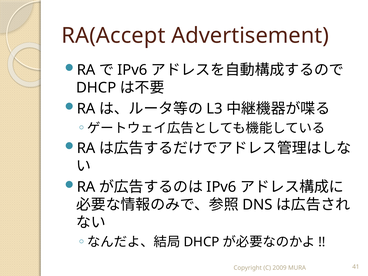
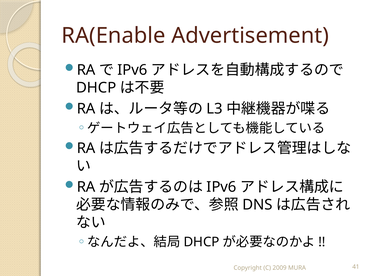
RA(Accept: RA(Accept -> RA(Enable (113, 36)
